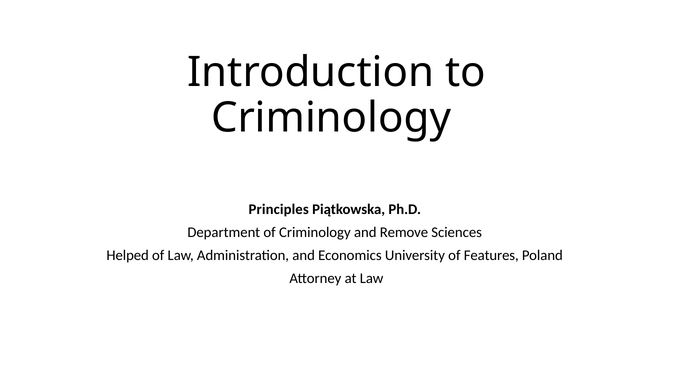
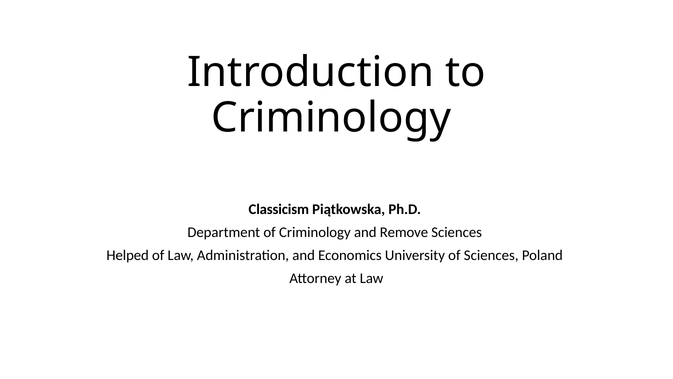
Principles: Principles -> Classicism (279, 209)
of Features: Features -> Sciences (491, 255)
